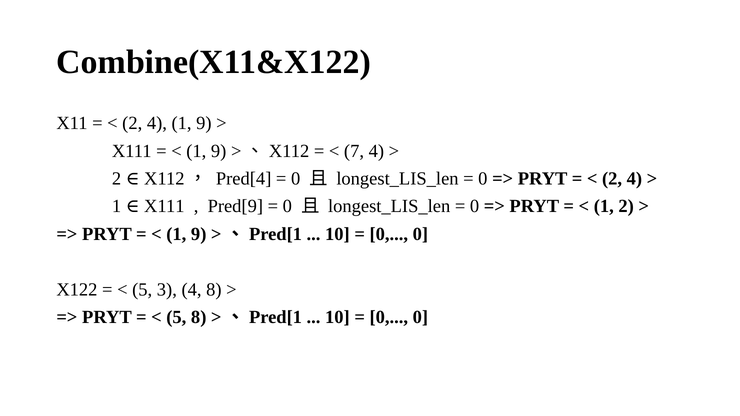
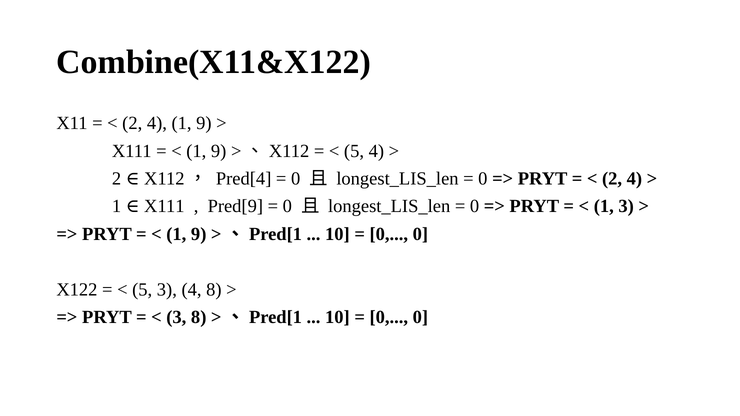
7: 7 -> 5 (354, 151)
1 2: 2 -> 3 (626, 207)
5: 5 -> 3 (176, 317)
